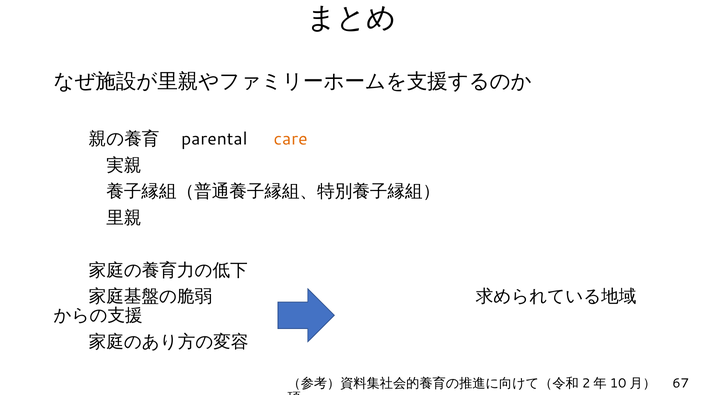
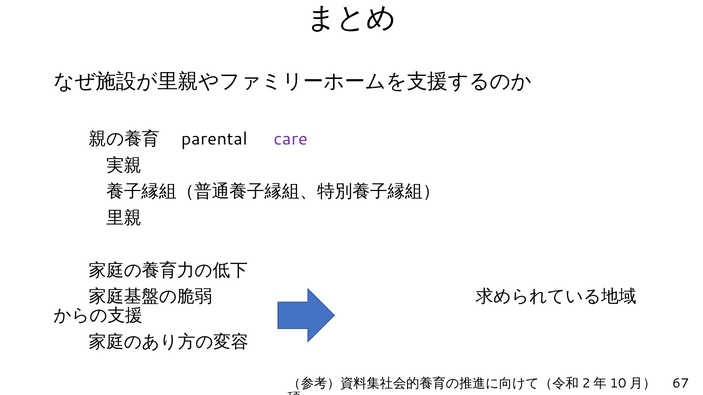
care colour: orange -> purple (291, 139)
